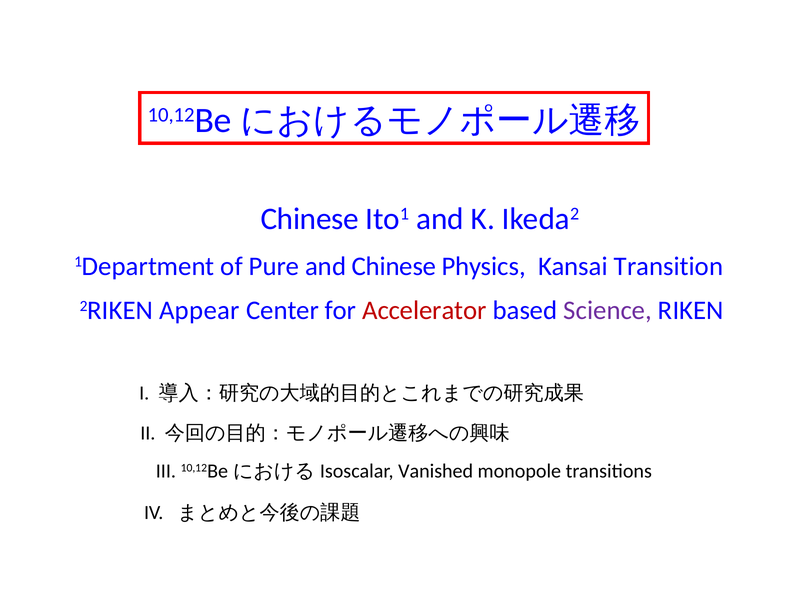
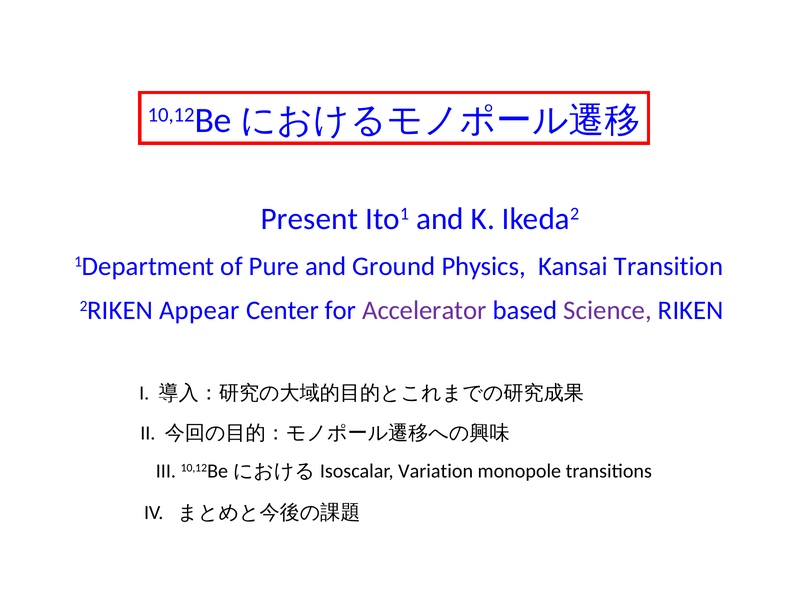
Chinese: Chinese -> Present (309, 219)
and Chinese: Chinese -> Ground (394, 266)
Accelerator colour: red -> purple (424, 310)
Vanished: Vanished -> Variation (436, 471)
